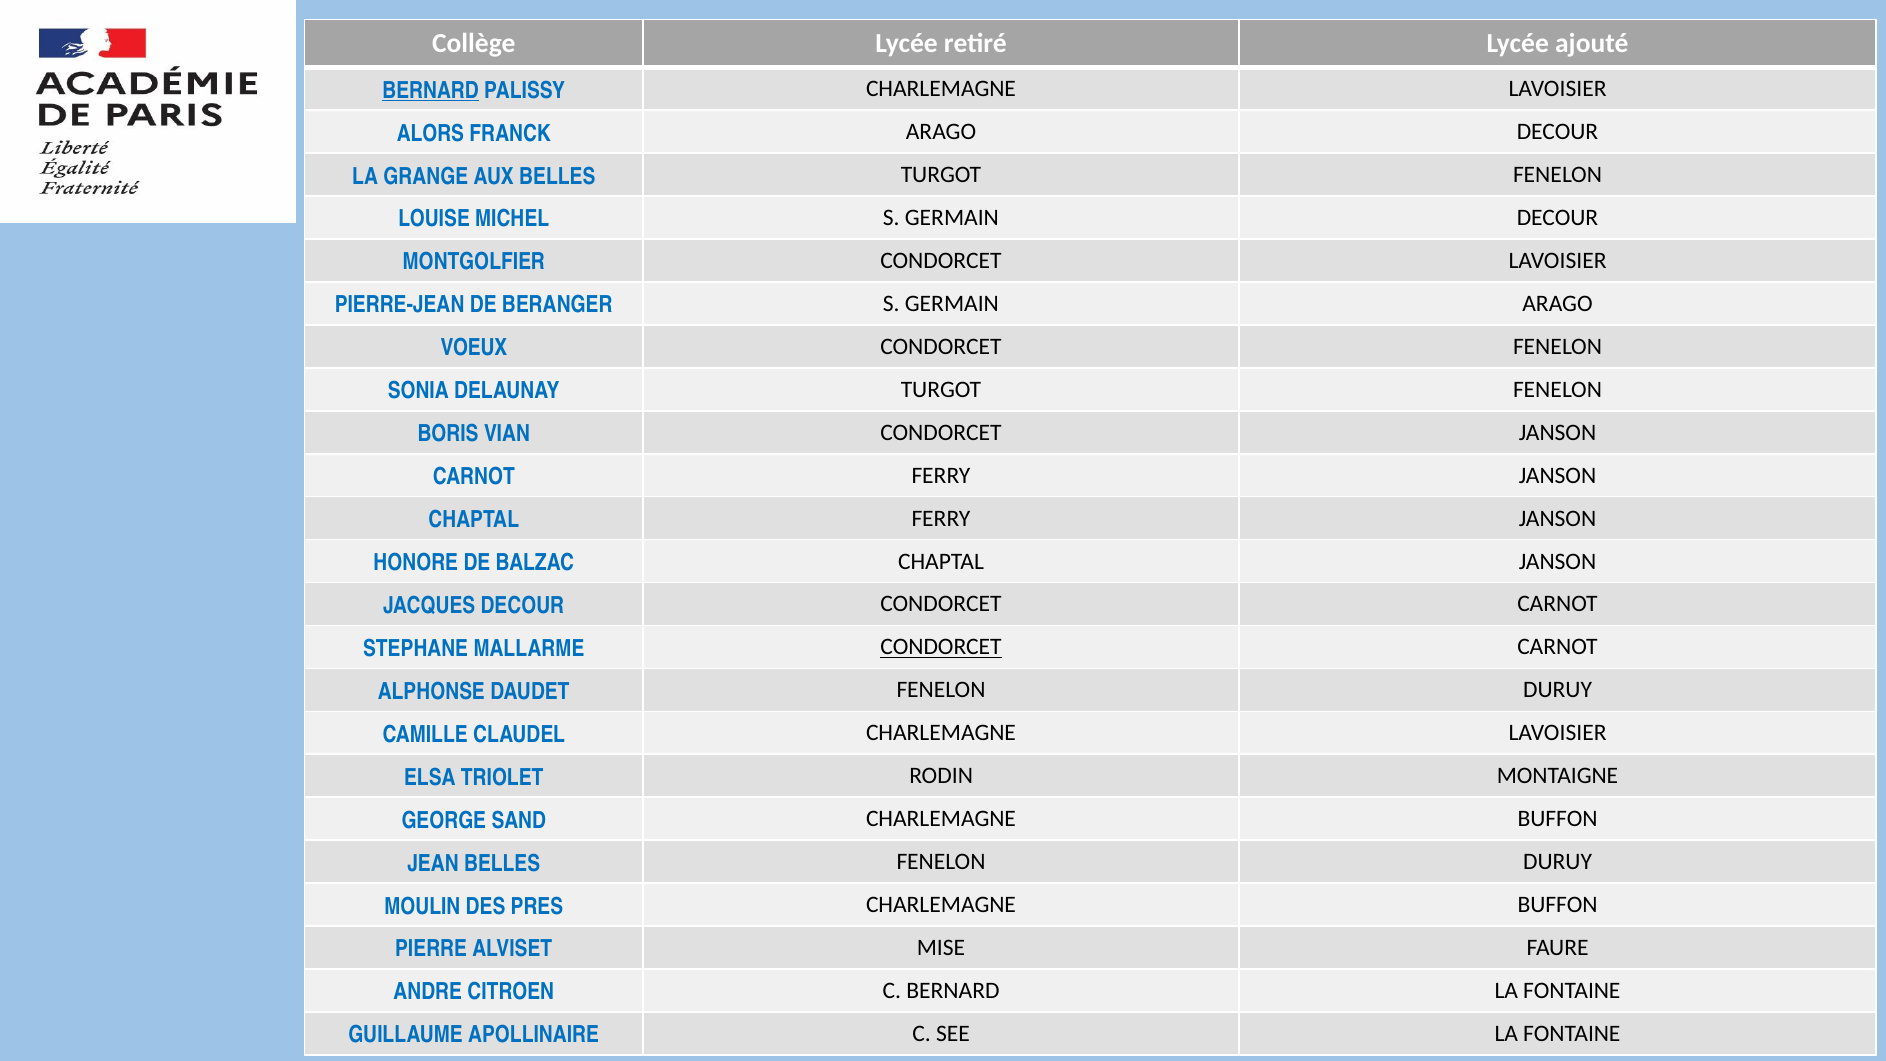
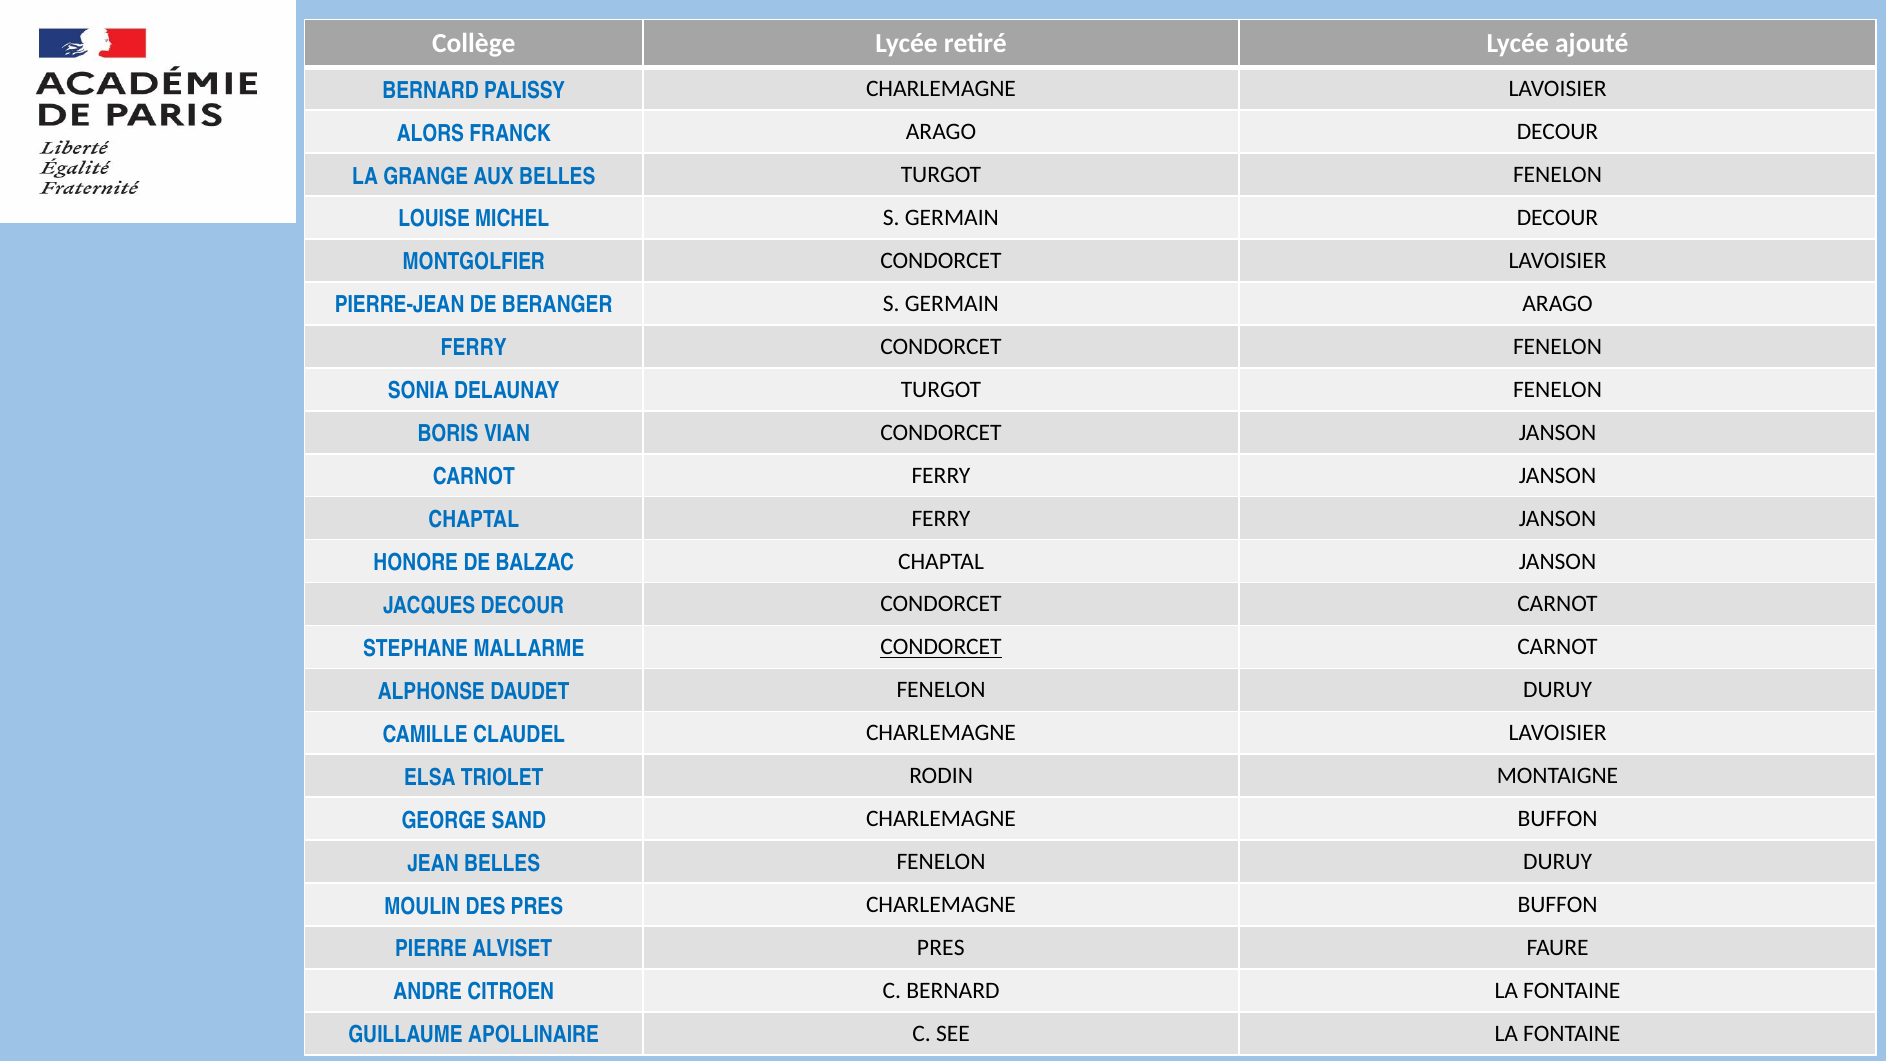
BERNARD underline: present -> none (431, 90)
VOEUX: VOEUX -> FERRY (474, 348)
ALVISET MISE: MISE -> PRES (941, 948)
